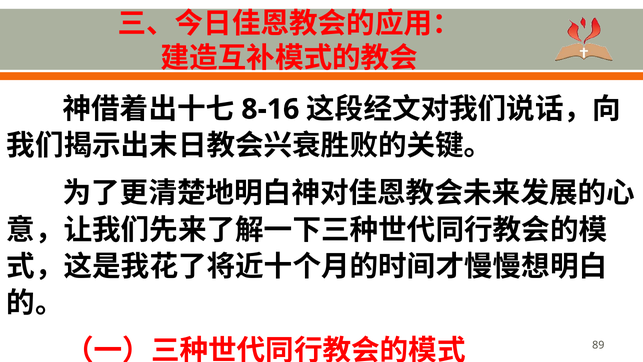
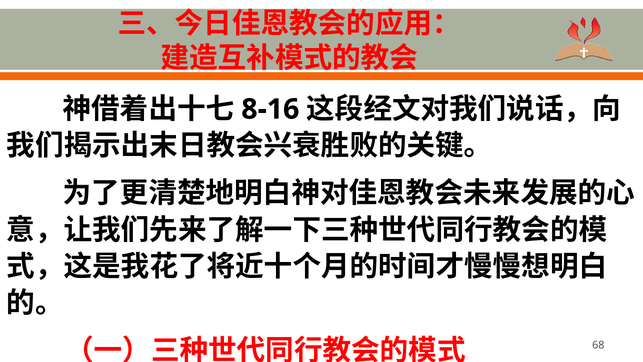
89: 89 -> 68 (598, 345)
